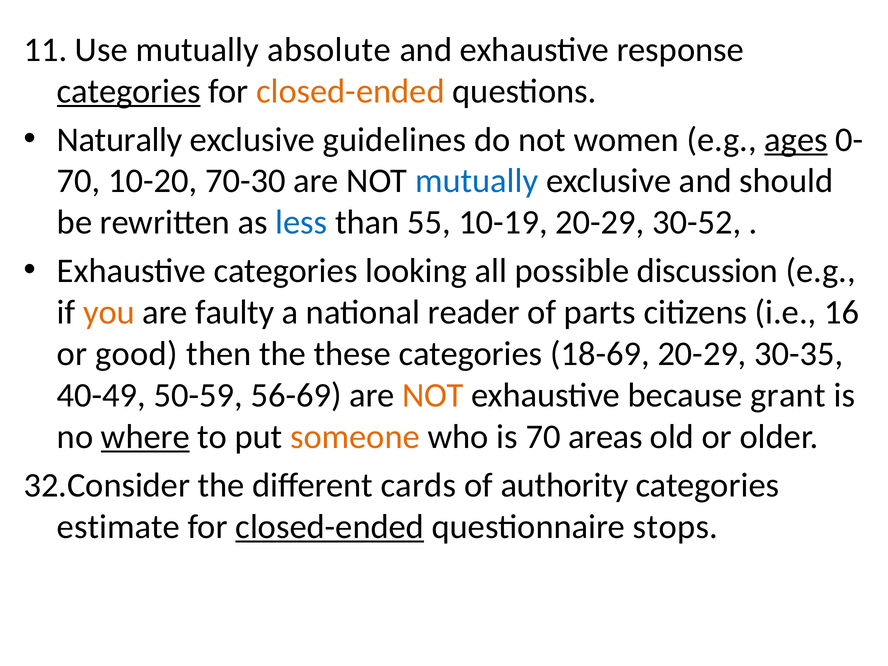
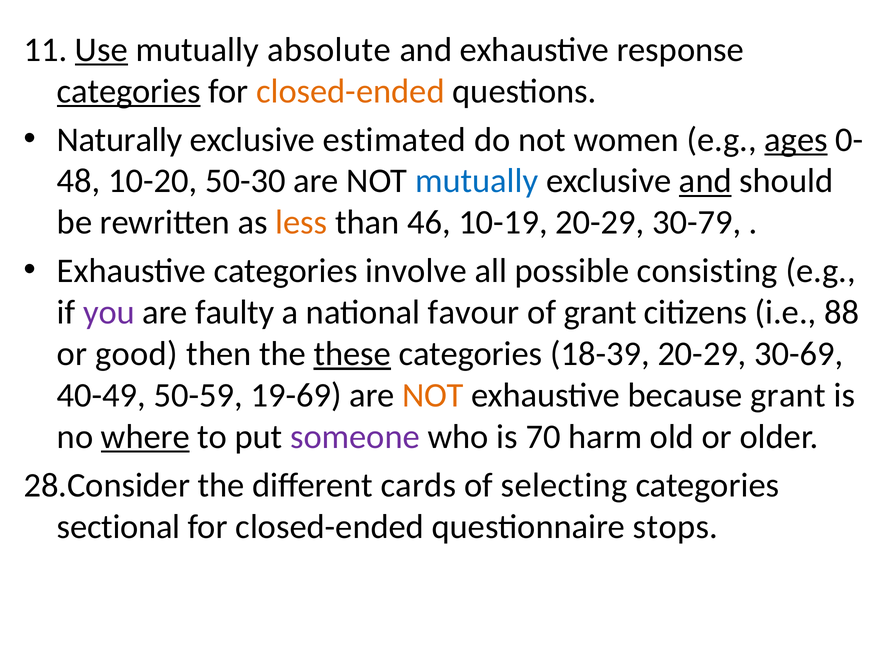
Use underline: none -> present (101, 50)
guidelines: guidelines -> estimated (394, 140)
70: 70 -> 48 (79, 181)
70-30: 70-30 -> 50-30 (245, 181)
and underline: none -> present (705, 181)
less colour: blue -> orange (301, 223)
55: 55 -> 46 (429, 223)
30-52: 30-52 -> 30-79 (697, 223)
looking: looking -> involve (416, 271)
discussion: discussion -> consisting (707, 271)
you colour: orange -> purple (109, 312)
reader: reader -> favour (474, 312)
of parts: parts -> grant (600, 312)
16: 16 -> 88 (842, 312)
these underline: none -> present (352, 354)
18-69: 18-69 -> 18-39 (600, 354)
30-35: 30-35 -> 30-69 (799, 354)
56-69: 56-69 -> 19-69 (296, 395)
someone colour: orange -> purple (355, 437)
areas: areas -> harm (605, 437)
32.Consider: 32.Consider -> 28.Consider (107, 485)
authority: authority -> selecting (564, 485)
estimate: estimate -> sectional (119, 527)
closed-ended underline: present -> none (330, 527)
